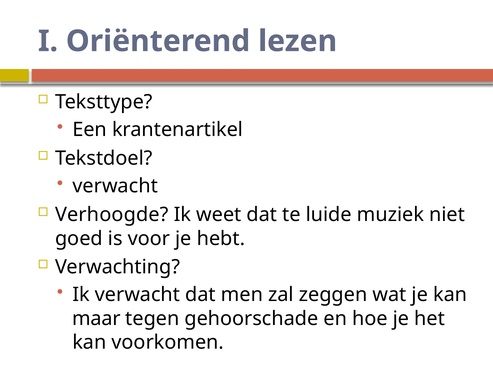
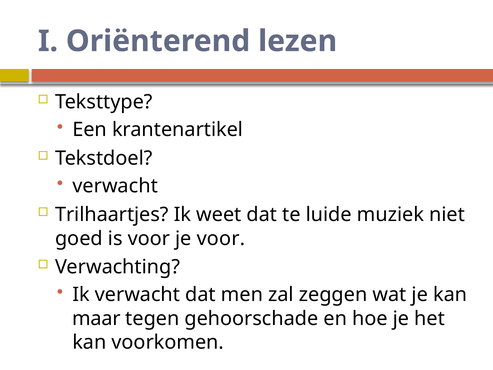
Verhoogde: Verhoogde -> Trilhaartjes (112, 214)
je hebt: hebt -> voor (221, 238)
